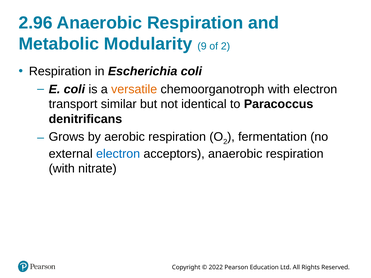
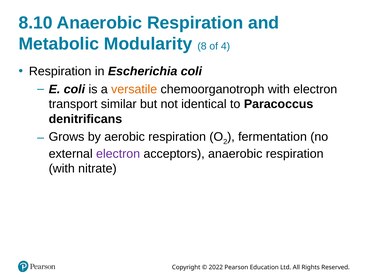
2.96: 2.96 -> 8.10 (36, 23)
9: 9 -> 8 (202, 46)
of 2: 2 -> 4 (225, 46)
electron colour: blue -> purple (118, 154)
